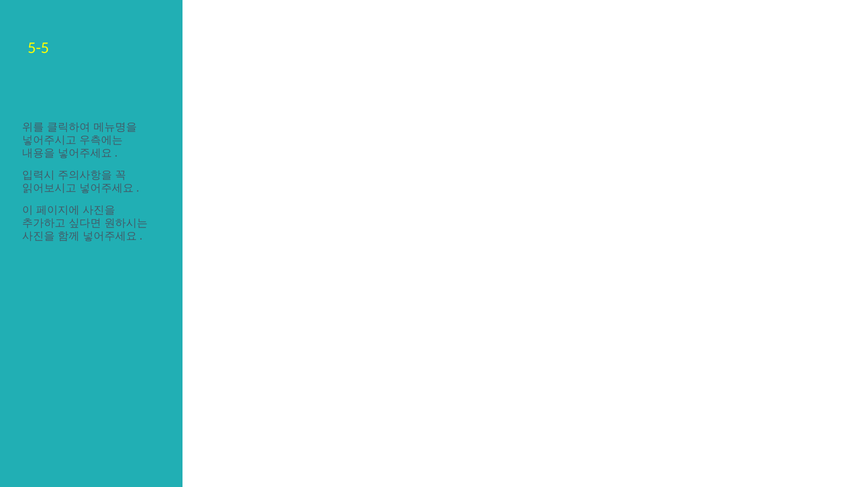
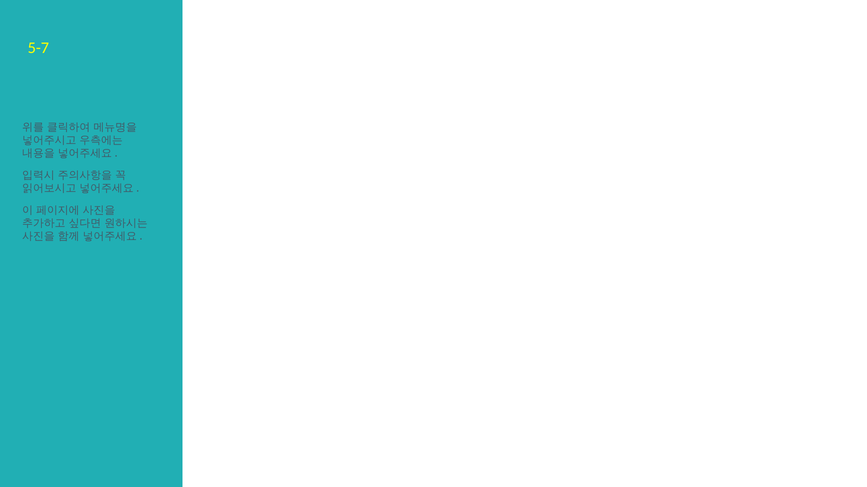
5-5: 5-5 -> 5-7 (38, 48)
